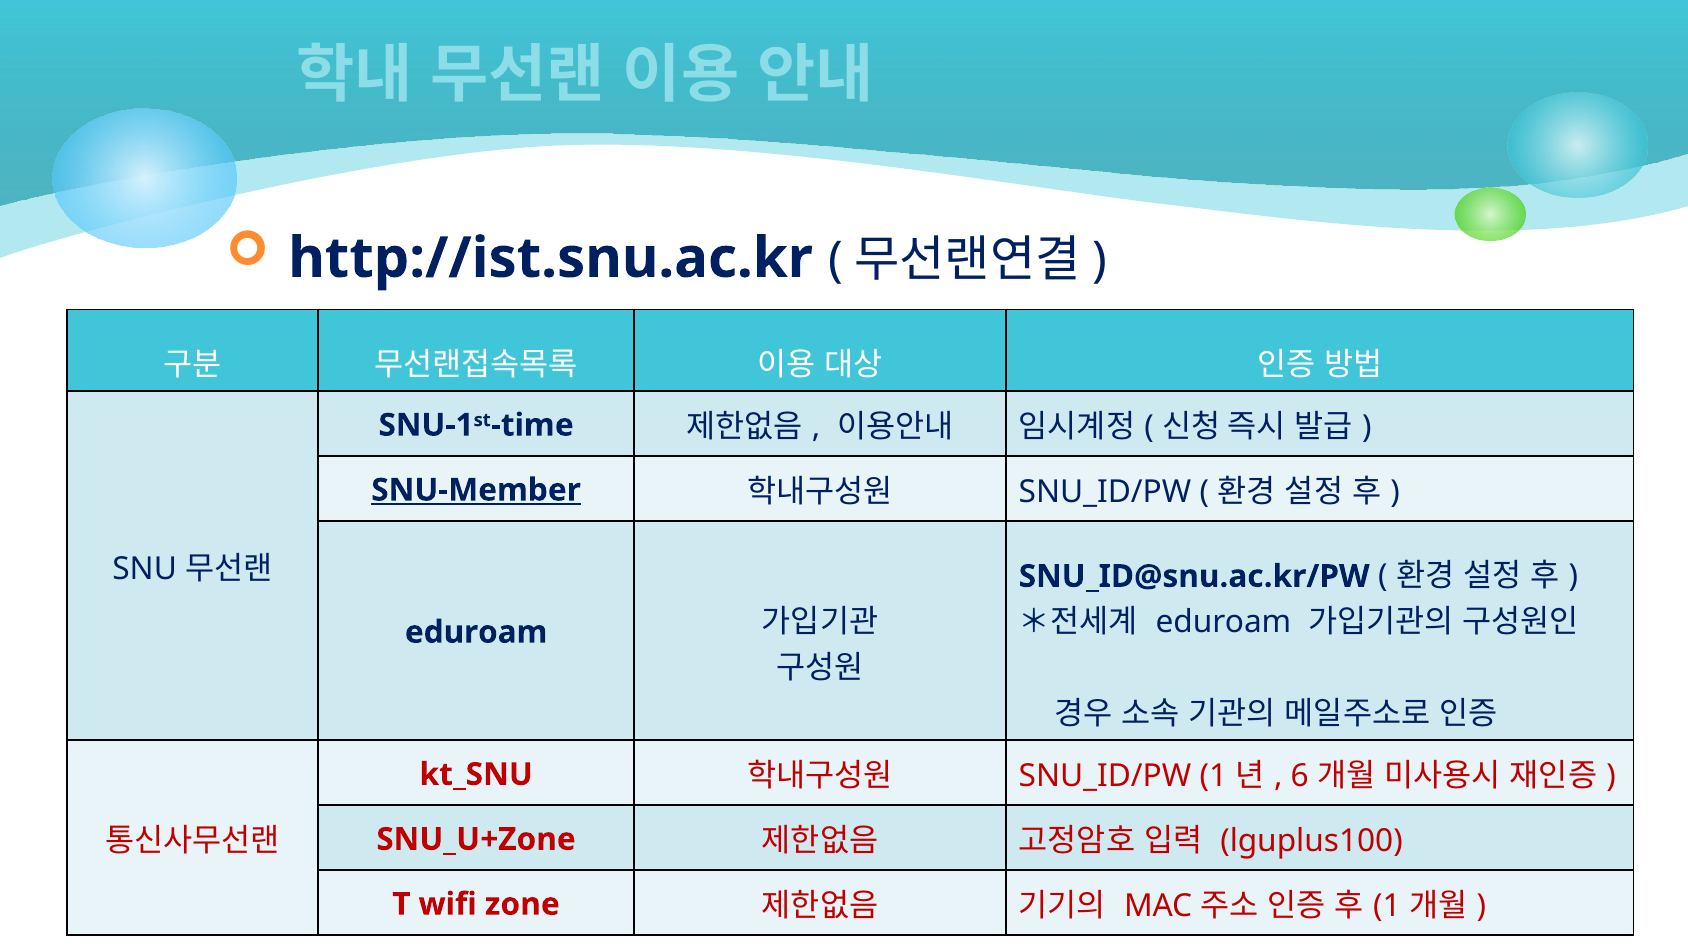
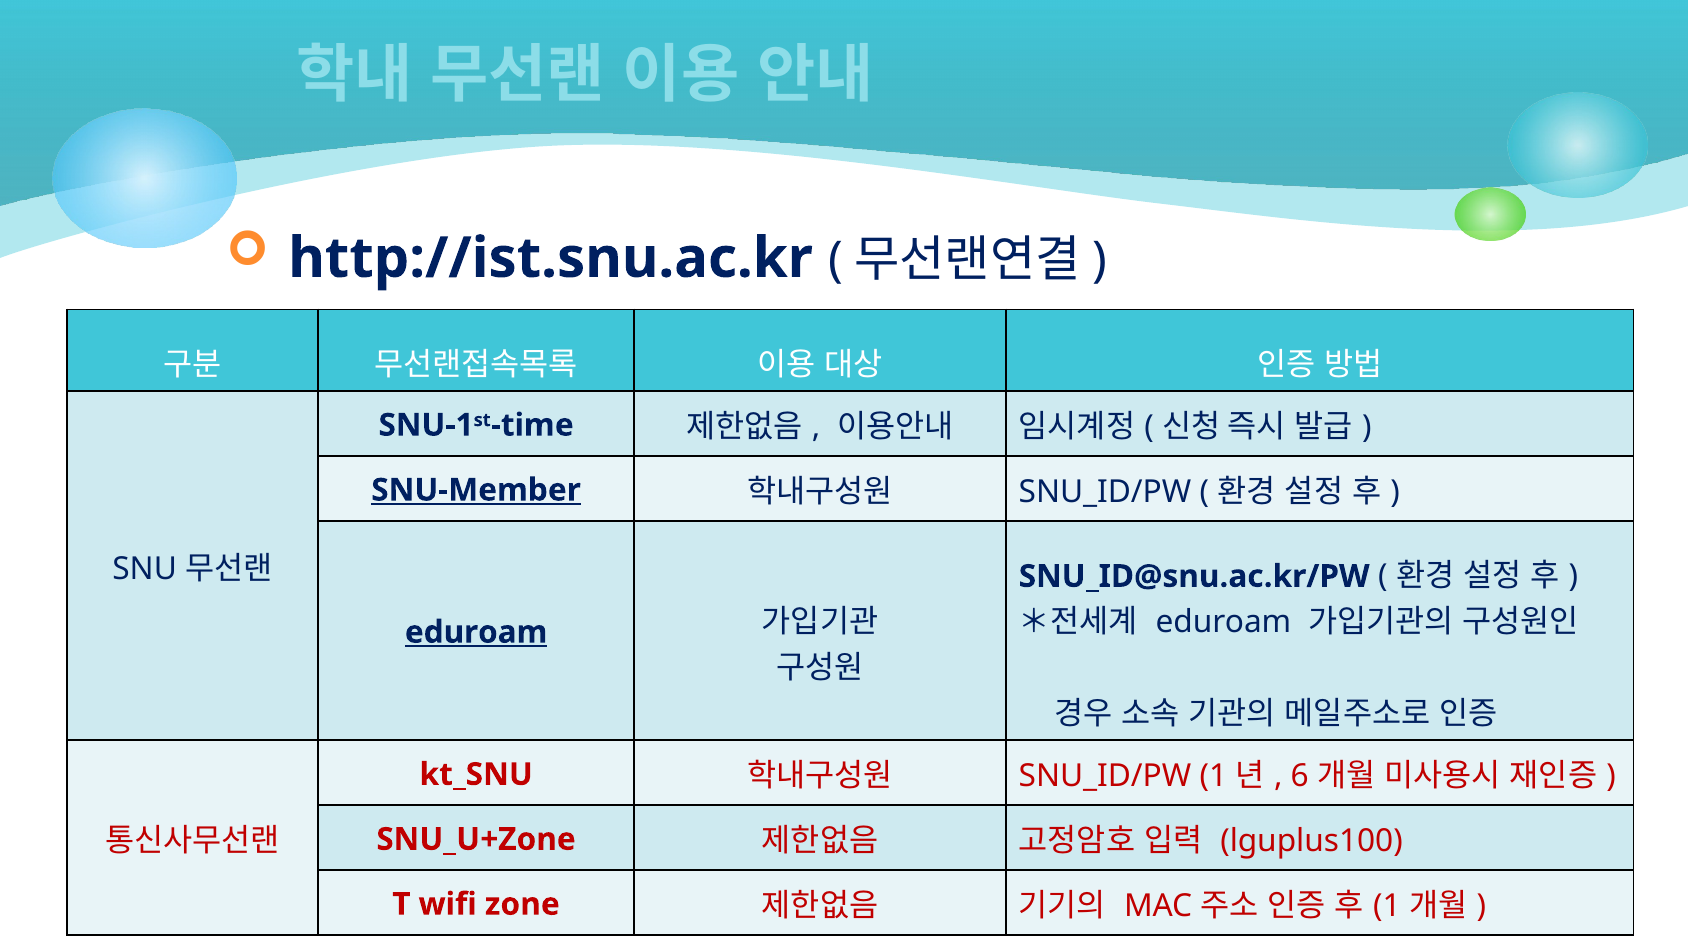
eduroam underline: none -> present (476, 632)
